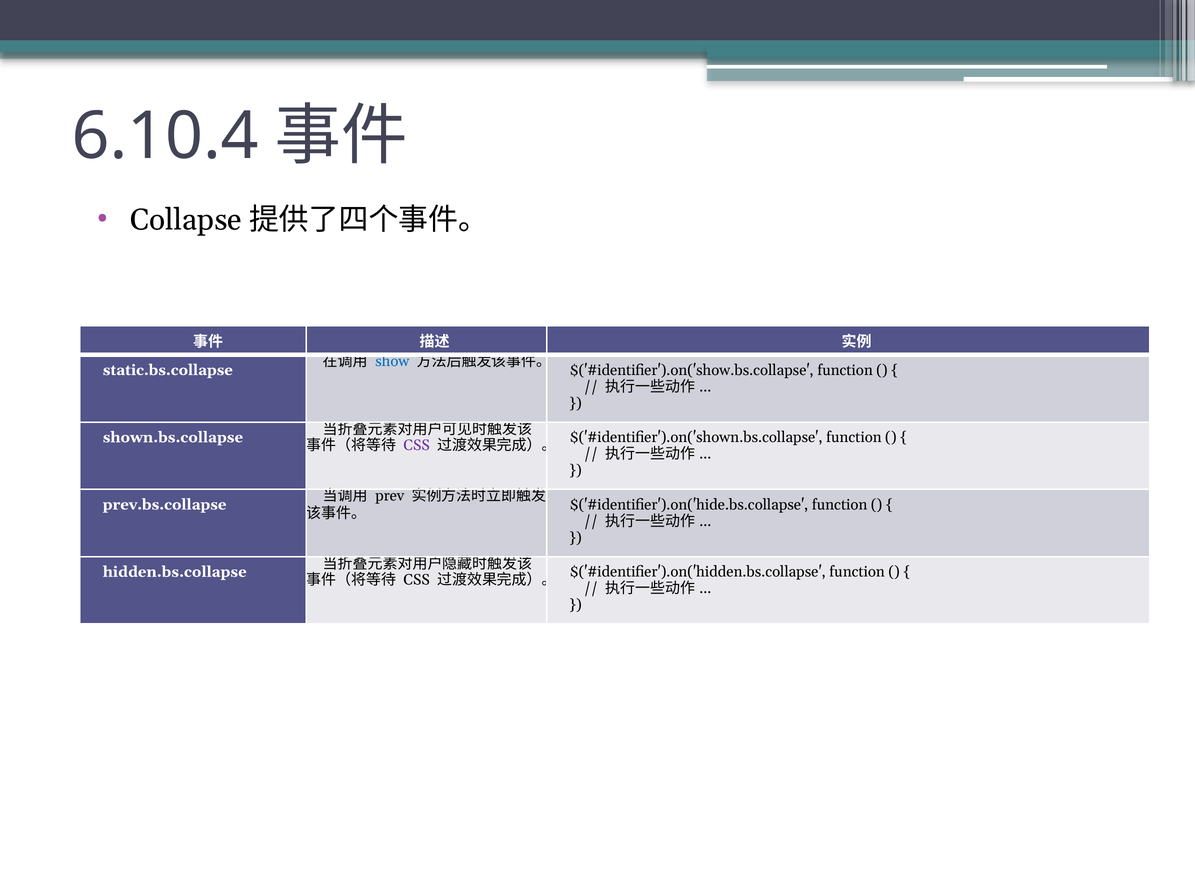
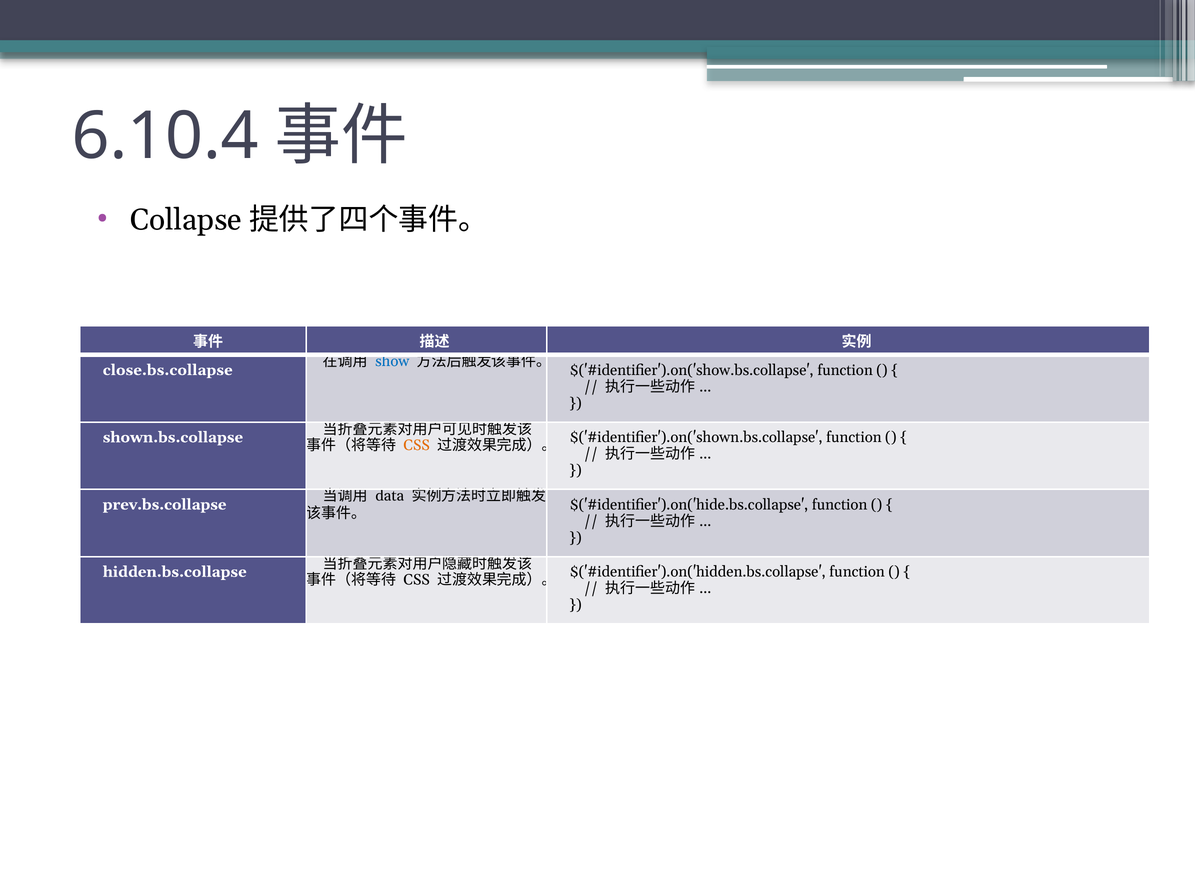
static.bs.collapse: static.bs.collapse -> close.bs.collapse (168, 370)
CSS colour: purple -> orange (417, 445)
prev: prev -> data (390, 496)
